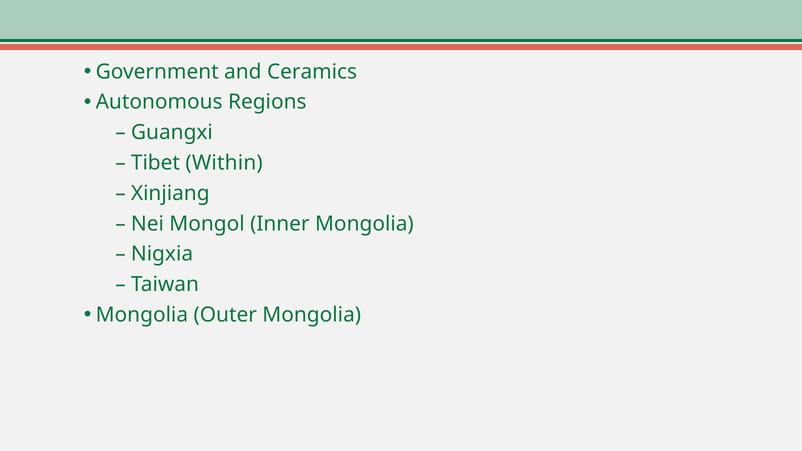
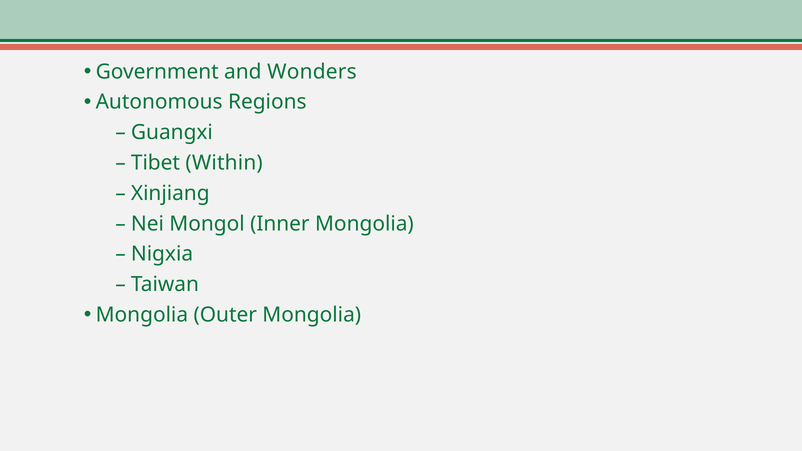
Ceramics: Ceramics -> Wonders (312, 72)
